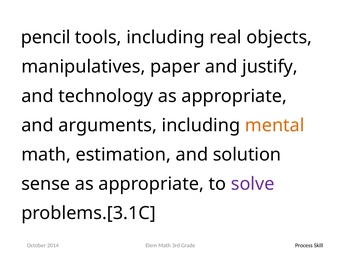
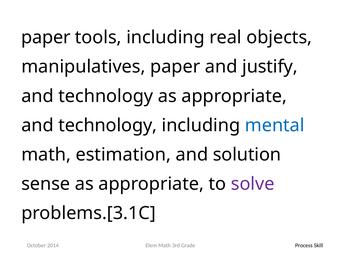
pencil: pencil -> paper (46, 37)
arguments: arguments -> technology (108, 125)
mental colour: orange -> blue (275, 125)
